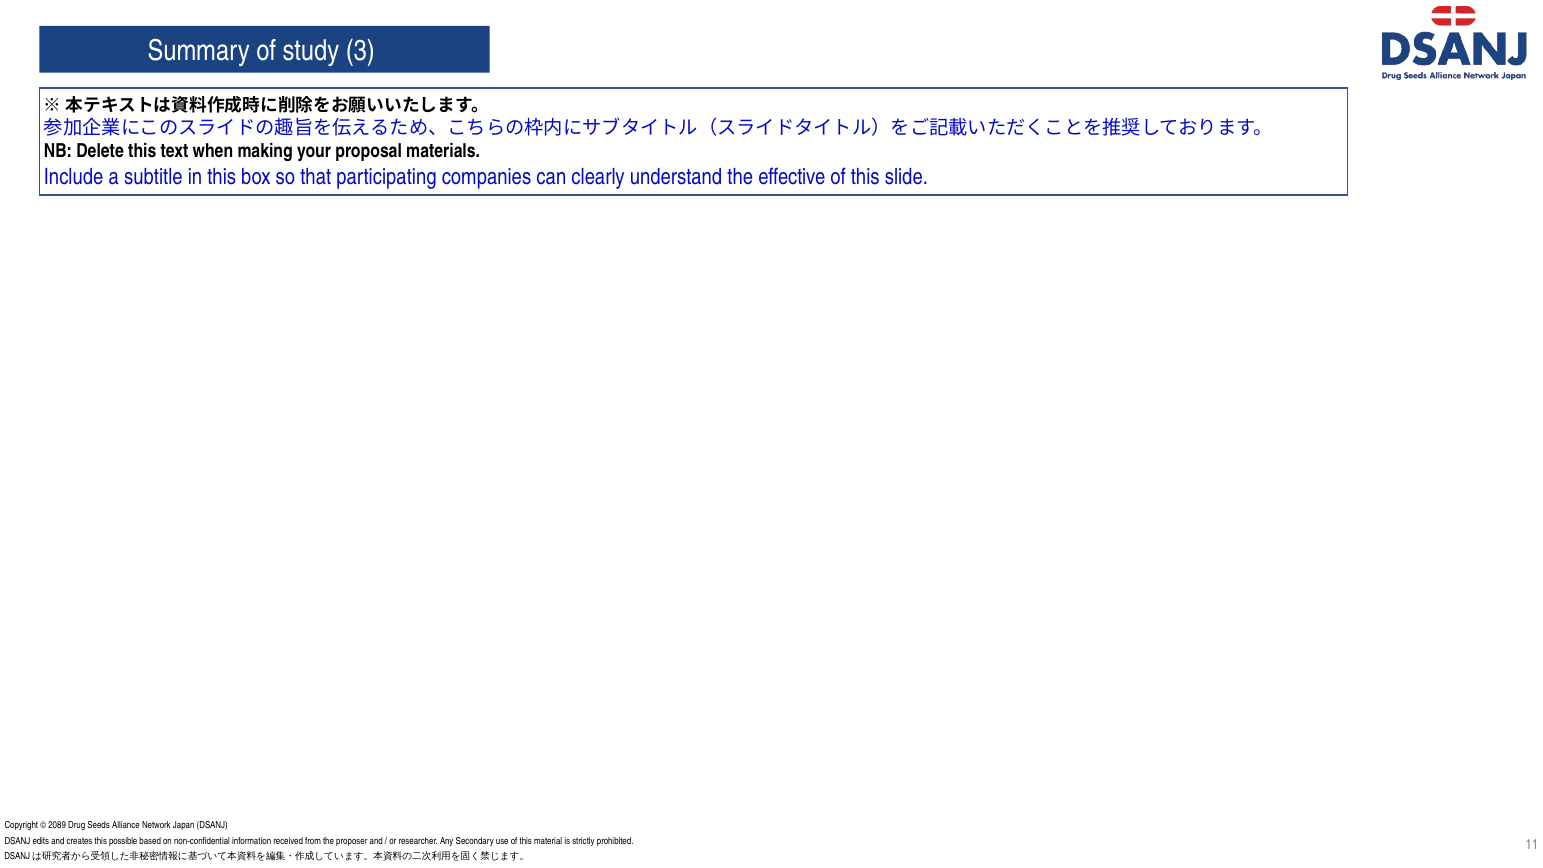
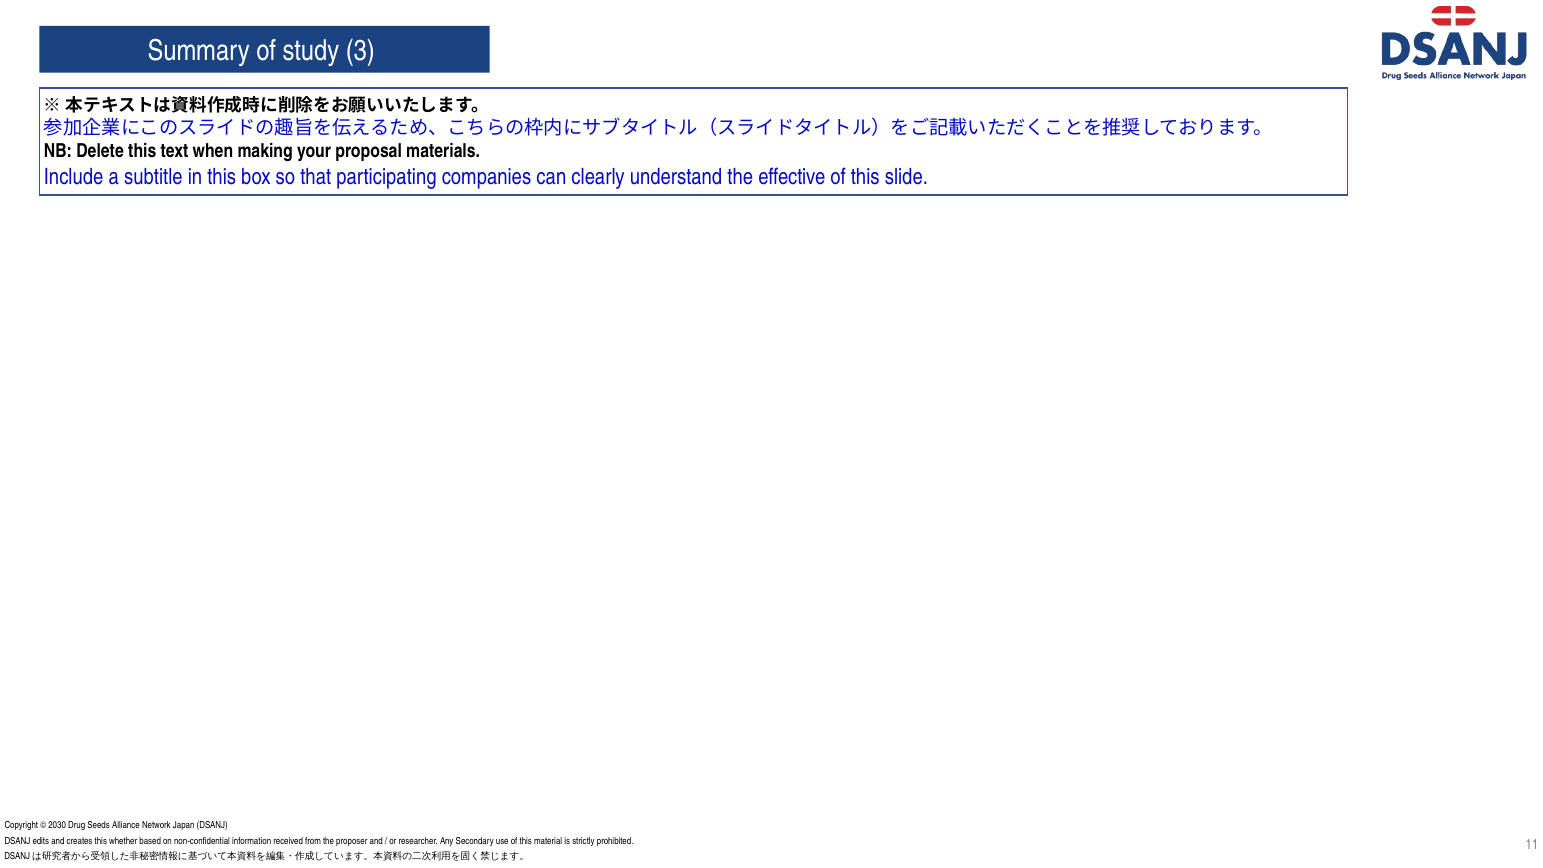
2089: 2089 -> 2030 (57, 825)
possible: possible -> whether (123, 841)
